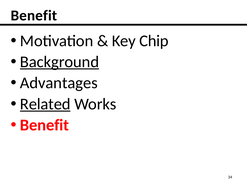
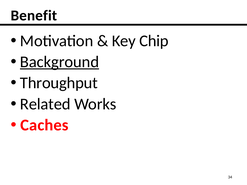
Advantages: Advantages -> Throughput (59, 83)
Related underline: present -> none (45, 104)
Benefit: Benefit -> Caches (44, 125)
